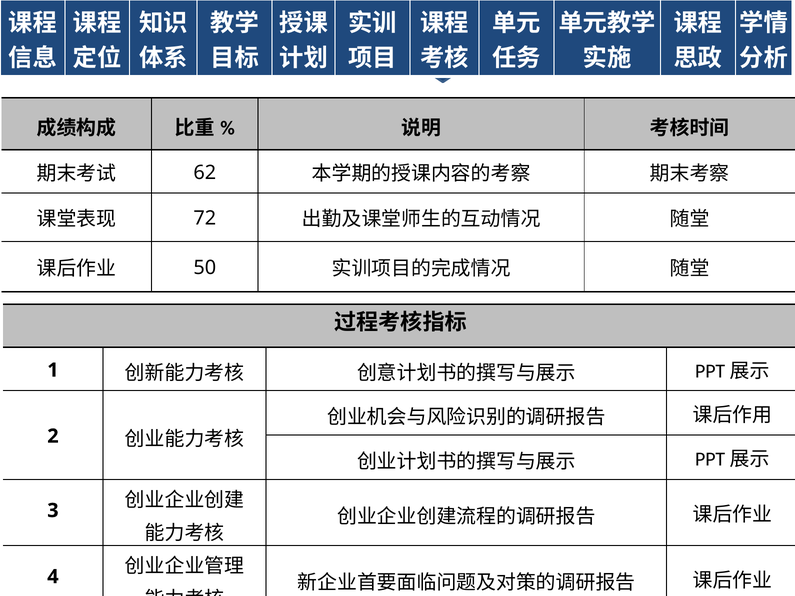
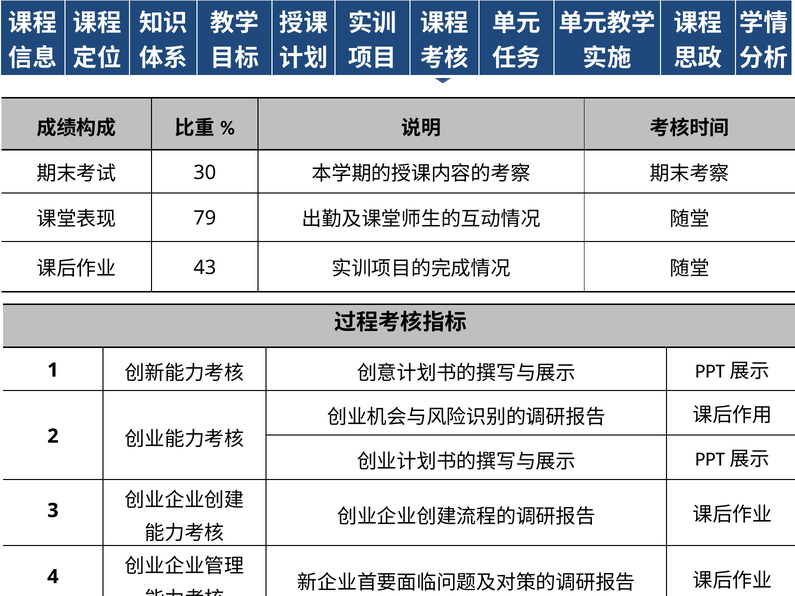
62: 62 -> 30 (205, 173)
72: 72 -> 79 (205, 219)
50: 50 -> 43 (205, 268)
